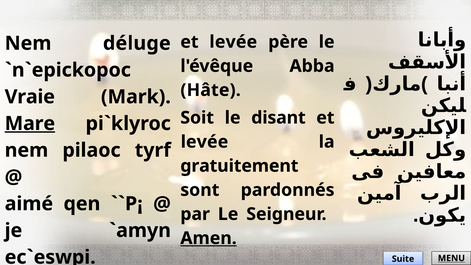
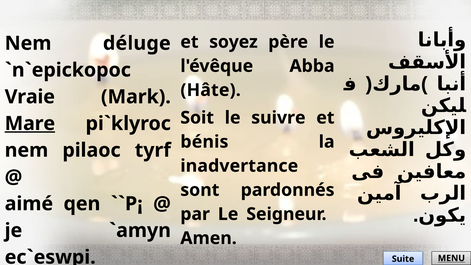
levée: levée -> soyez (233, 42)
disant: disant -> suivre (278, 118)
levée: levée -> bénis (204, 142)
gratuitement: gratuitement -> inadvertance (239, 166)
Amen underline: present -> none (209, 238)
